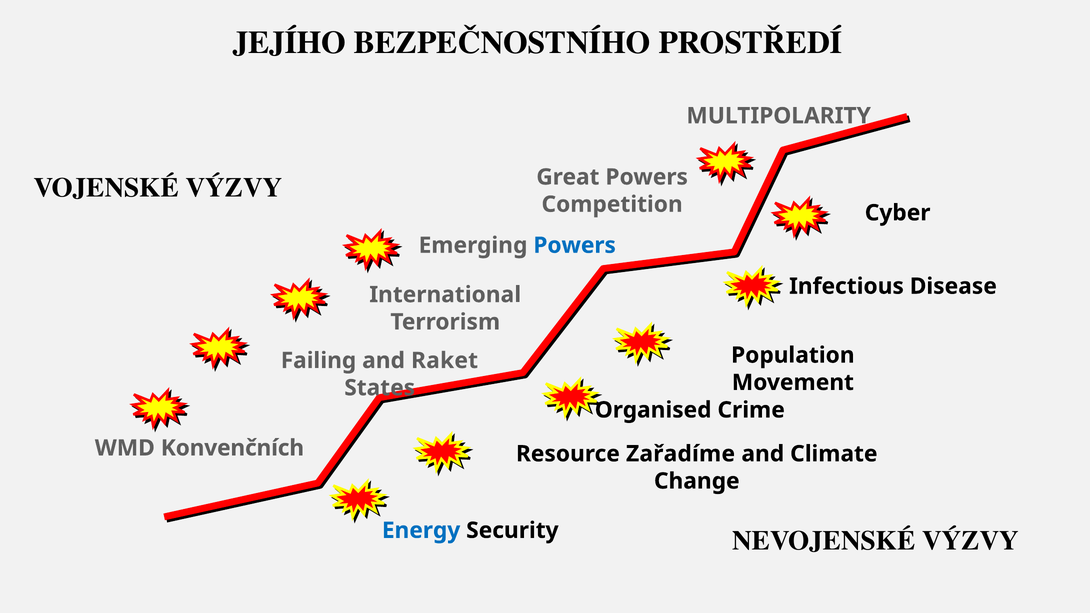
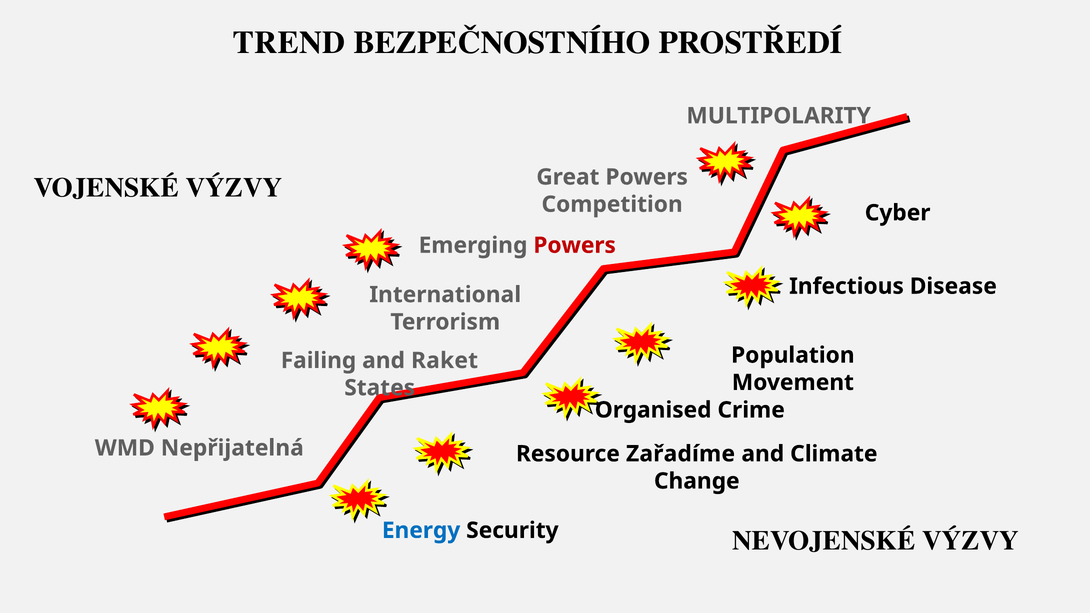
JEJÍHO: JEJÍHO -> TREND (289, 43)
Powers colour: blue -> red (575, 245)
Konvenčních: Konvenčních -> Nepřijatelná (232, 448)
